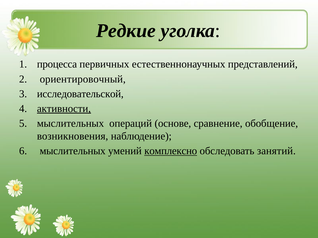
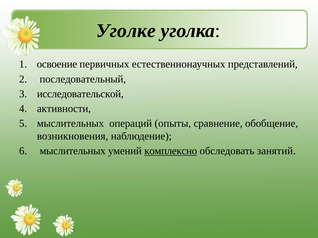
Редкие: Редкие -> Уголке (126, 31)
процесса: процесса -> освоение (57, 64)
ориентировочный: ориентировочный -> последовательный (83, 79)
активности underline: present -> none (64, 109)
основе: основе -> опыты (173, 124)
